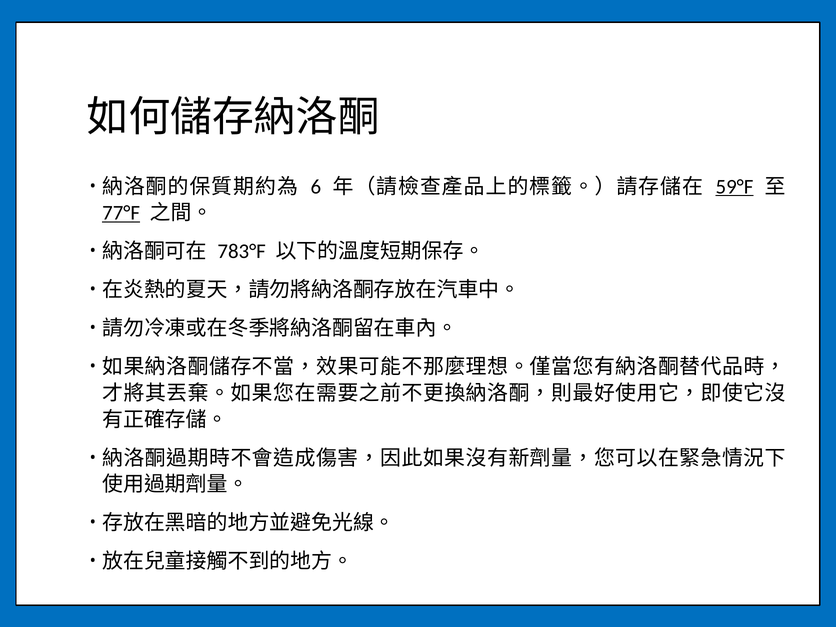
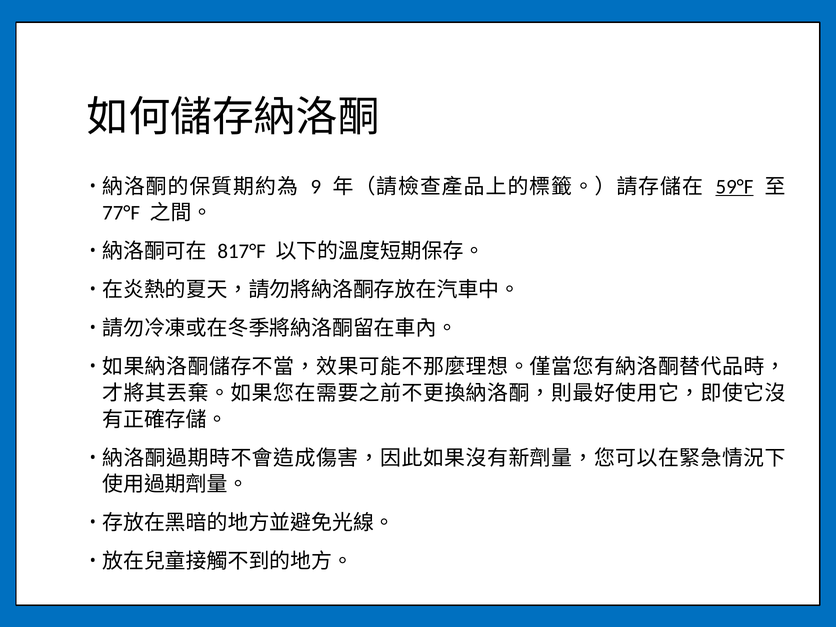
6: 6 -> 9 (316, 187)
77°F underline: present -> none (121, 213)
783°F: 783°F -> 817°F (242, 251)
